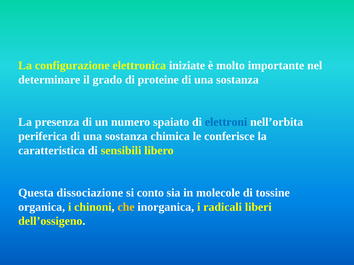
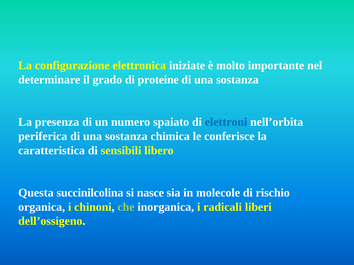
dissociazione: dissociazione -> succinilcolina (90, 193)
conto: conto -> nasce (150, 193)
tossine: tossine -> rischio (273, 193)
che colour: yellow -> light green (126, 207)
